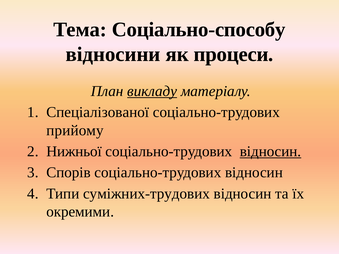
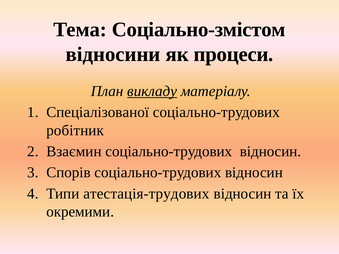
Соціально-способу: Соціально-способу -> Соціально-змістом (199, 30)
прийому: прийому -> робітник (75, 130)
Нижньої: Нижньої -> Взаємин (74, 152)
відносин underline: present -> none (271, 152)
суміжних-трудових: суміжних-трудових -> атестація-трудових (146, 194)
